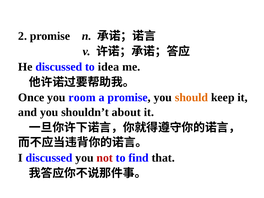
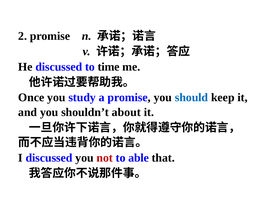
idea: idea -> time (109, 67)
room: room -> study (82, 98)
should colour: orange -> blue (191, 98)
find: find -> able (139, 158)
